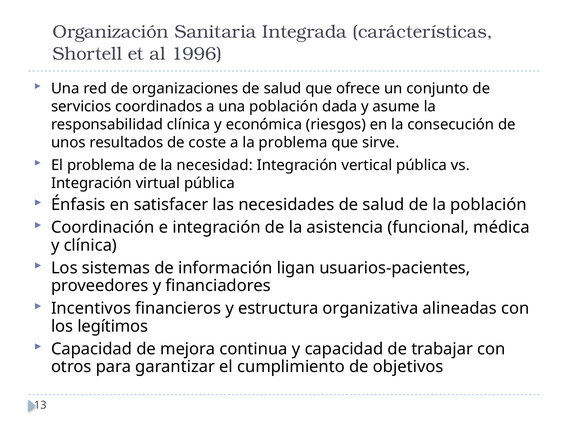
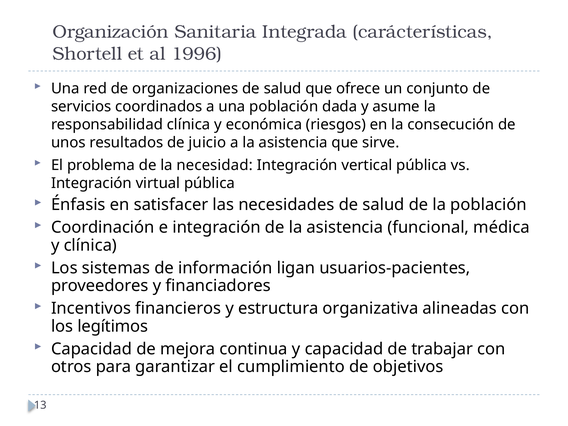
coste: coste -> juicio (207, 143)
a la problema: problema -> asistencia (293, 143)
